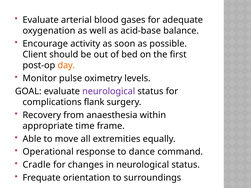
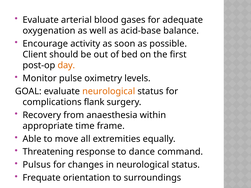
neurological colour: purple -> orange (109, 91)
Operational: Operational -> Threatening (48, 152)
Cradle: Cradle -> Pulsus (37, 165)
